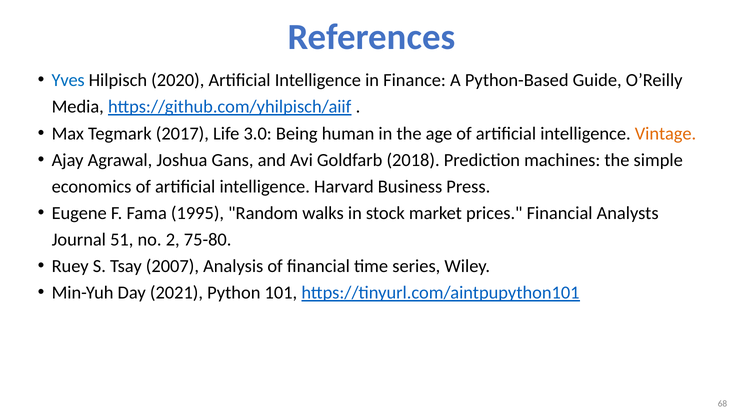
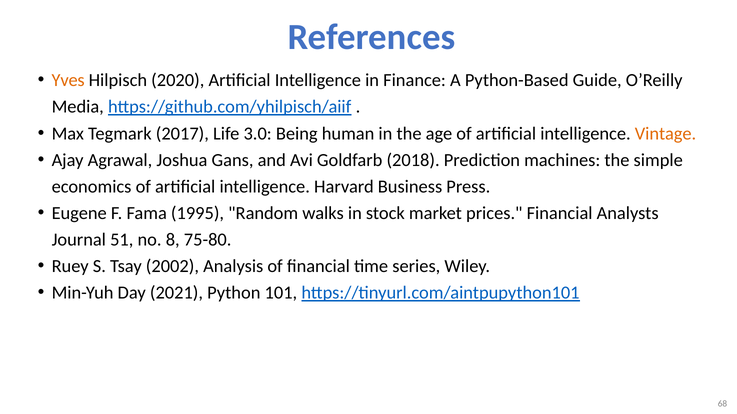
Yves colour: blue -> orange (68, 80)
2: 2 -> 8 (173, 240)
2007: 2007 -> 2002 (172, 267)
